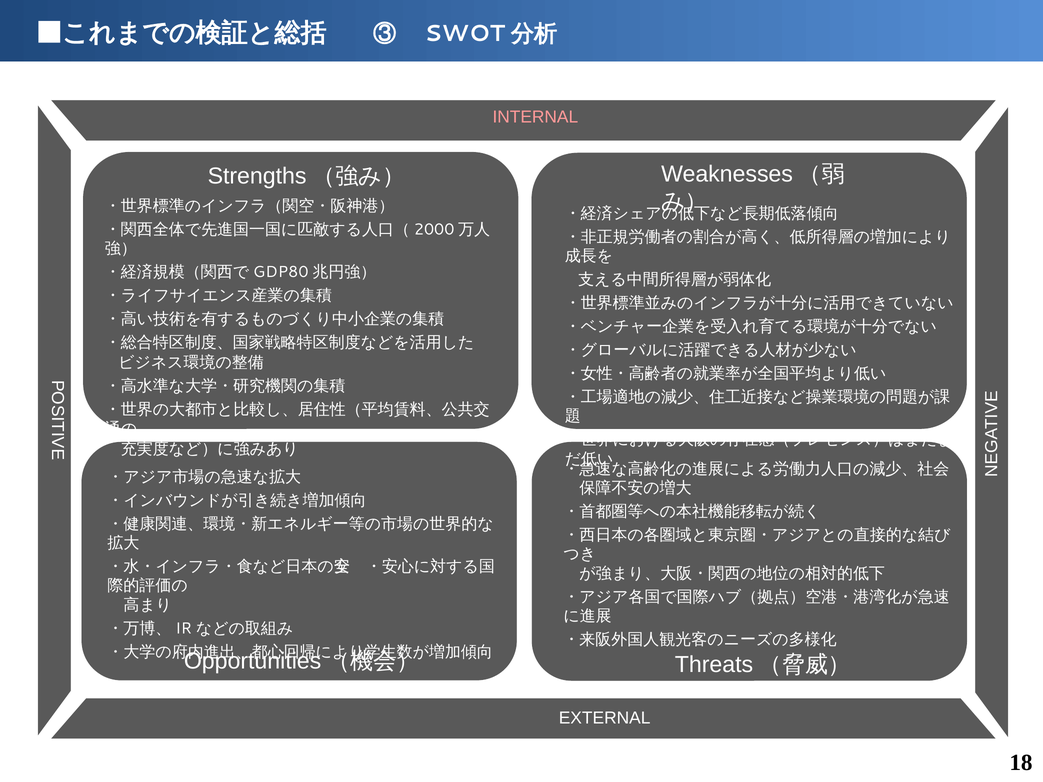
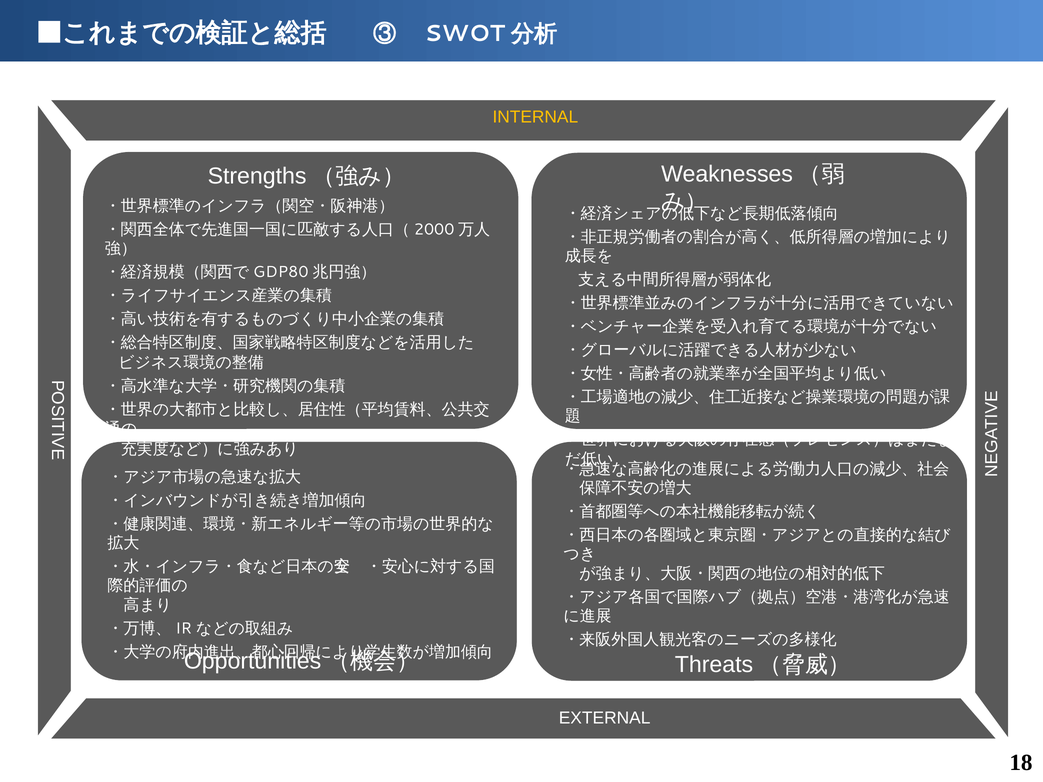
INTERNAL colour: pink -> yellow (535, 117)
